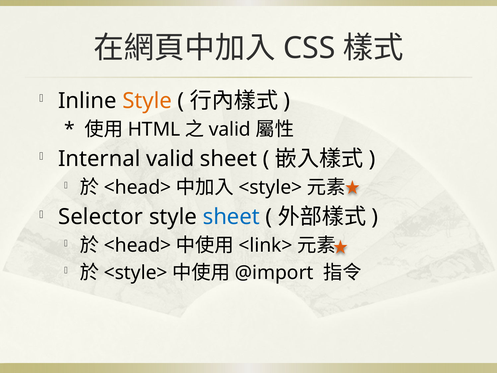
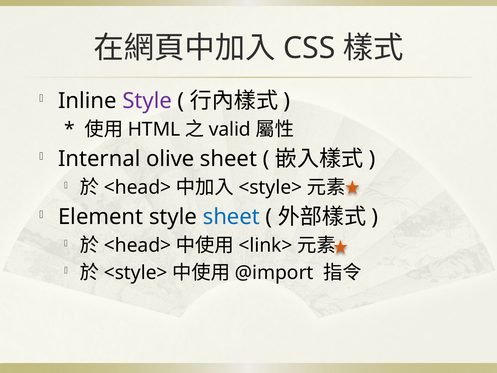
Style colour: orange -> purple (147, 101)
Internal valid: valid -> olive (170, 159)
Selector: Selector -> Element (101, 217)
